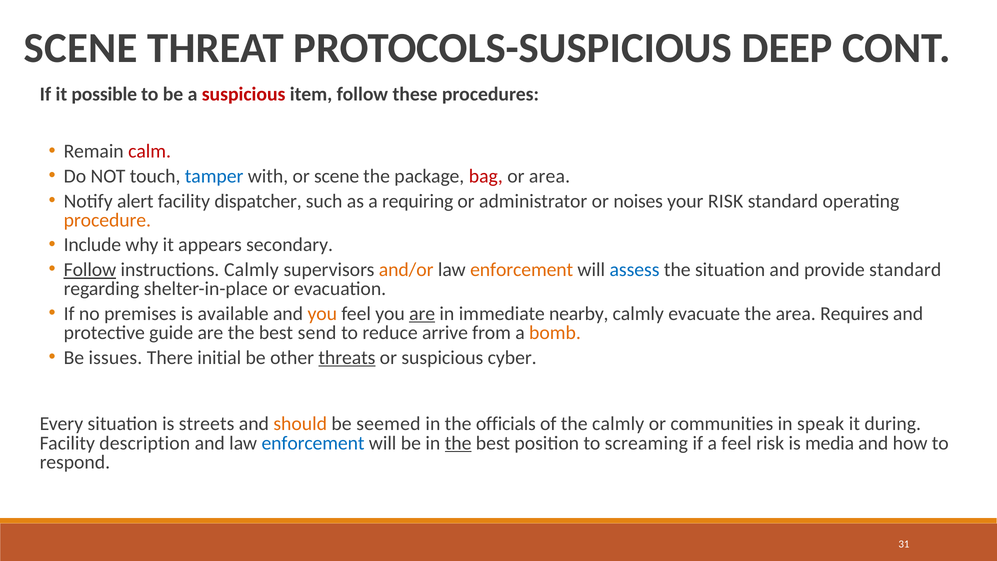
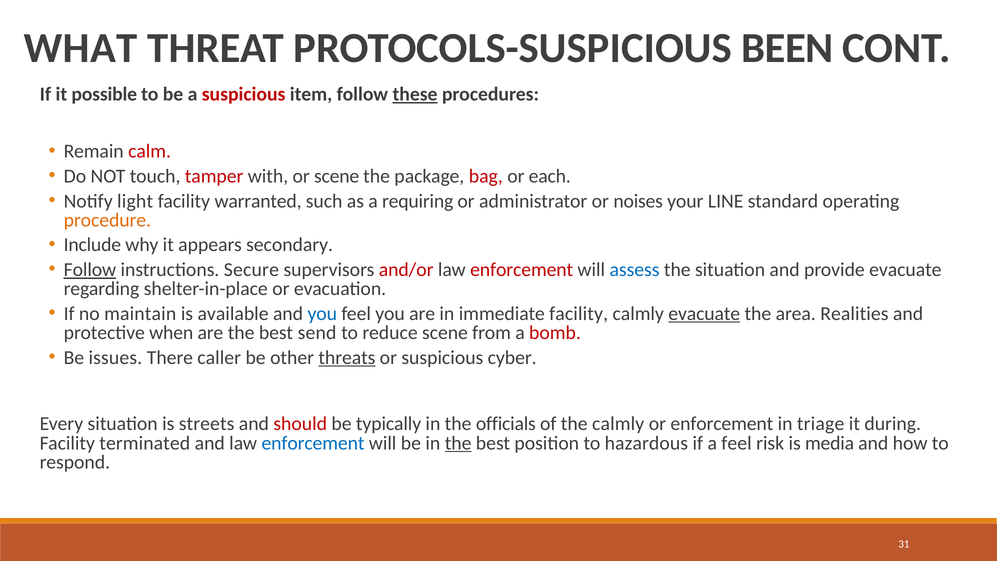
SCENE: SCENE -> WHAT (81, 48)
DEEP: DEEP -> BEEN (787, 48)
these underline: none -> present (415, 94)
tamper colour: blue -> red (214, 176)
or area: area -> each (550, 176)
alert: alert -> light (135, 201)
dispatcher: dispatcher -> warranted (258, 201)
your RISK: RISK -> LINE (726, 201)
instructions Calmly: Calmly -> Secure (251, 270)
and/or colour: orange -> red (406, 270)
enforcement colour: orange -> red (522, 270)
provide standard: standard -> evacuate (905, 270)
premises: premises -> maintain (140, 314)
you colour: orange -> blue (322, 314)
are underline: present -> none (422, 314)
immediate nearby: nearby -> facility (579, 314)
evacuate underline: none -> present (704, 314)
Requires: Requires -> Realities (854, 314)
guide: guide -> when (171, 333)
reduce arrive: arrive -> scene (445, 333)
bomb colour: orange -> red (555, 333)
initial: initial -> caller (219, 357)
should colour: orange -> red (300, 424)
seemed: seemed -> typically (389, 424)
or communities: communities -> enforcement (722, 424)
speak: speak -> triage (821, 424)
description: description -> terminated (145, 443)
screaming: screaming -> hazardous (646, 443)
